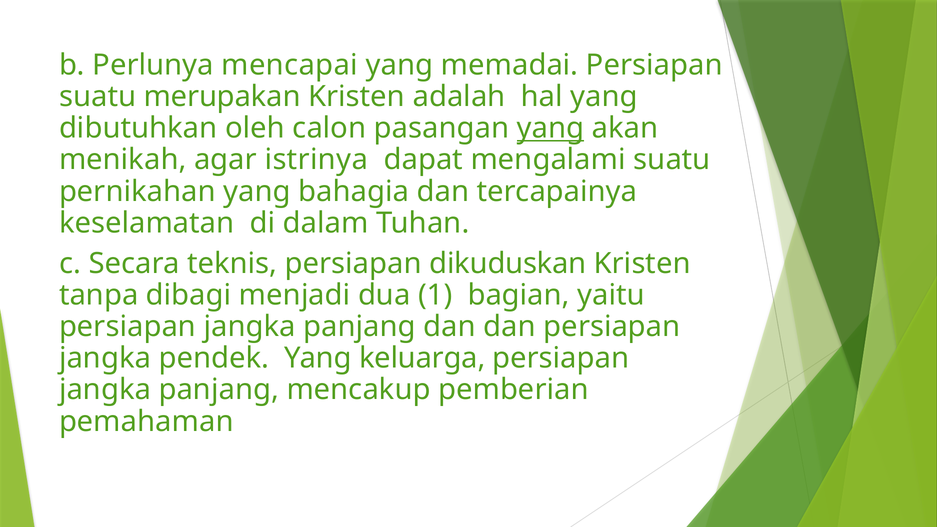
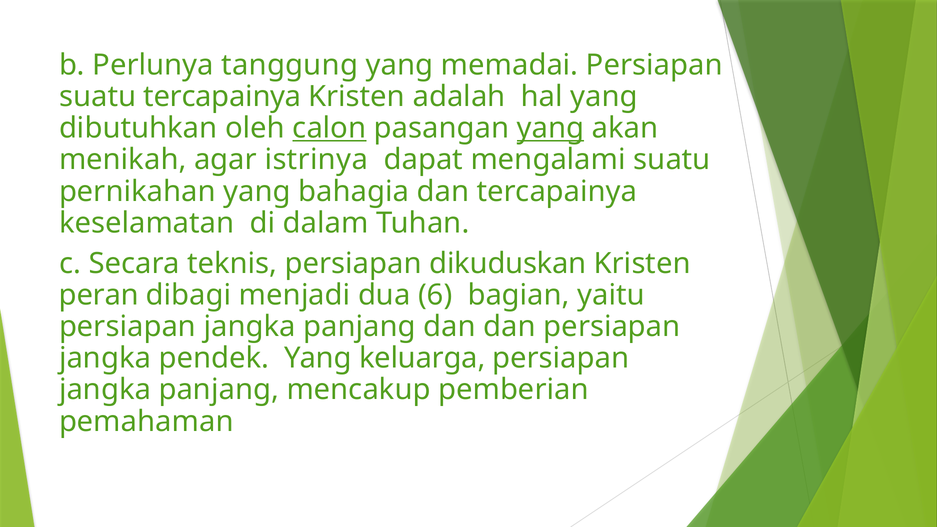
mencapai: mencapai -> tanggung (290, 65)
suatu merupakan: merupakan -> tercapainya (222, 96)
calon underline: none -> present (329, 128)
tanpa: tanpa -> peran (99, 295)
1: 1 -> 6 (435, 295)
